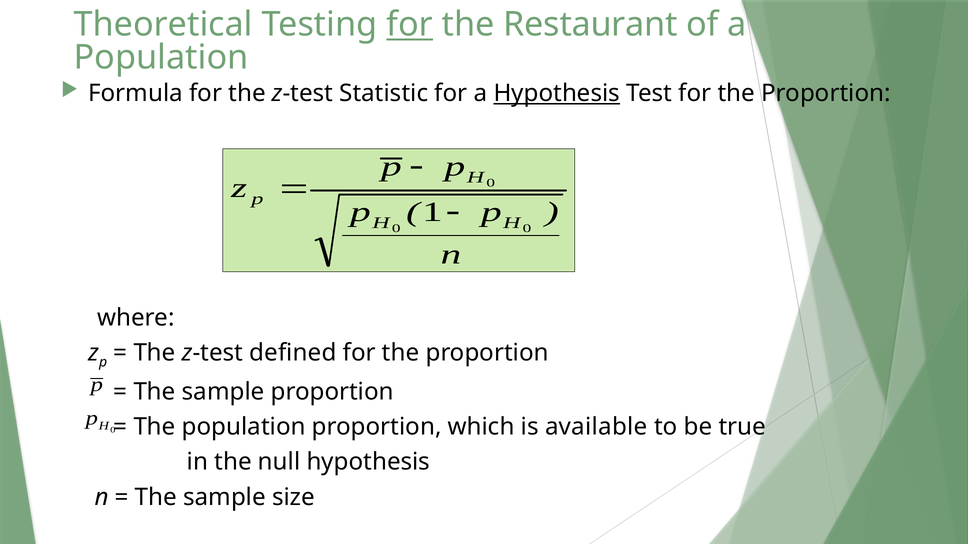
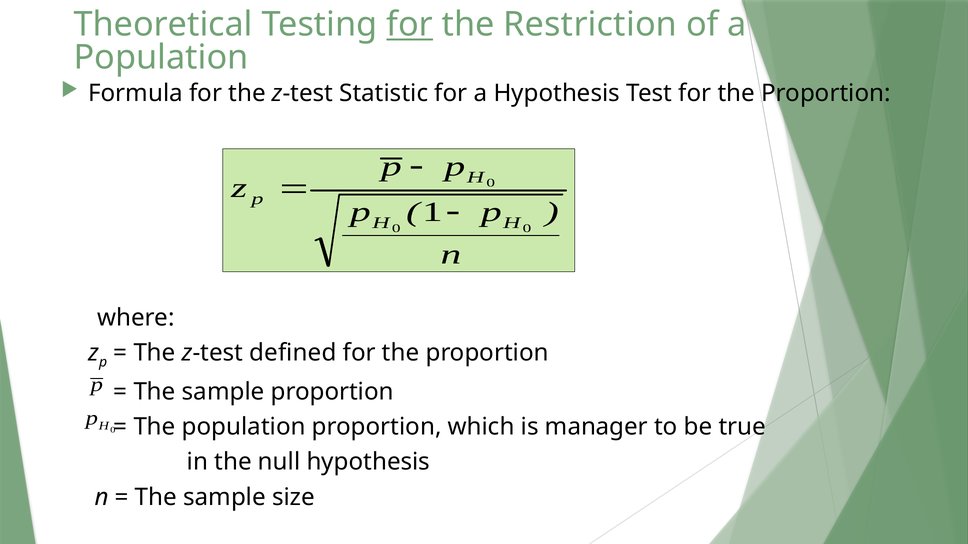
Restaurant: Restaurant -> Restriction (590, 25)
Hypothesis underline: present -> none (557, 93)
available: available -> manager (596, 427)
